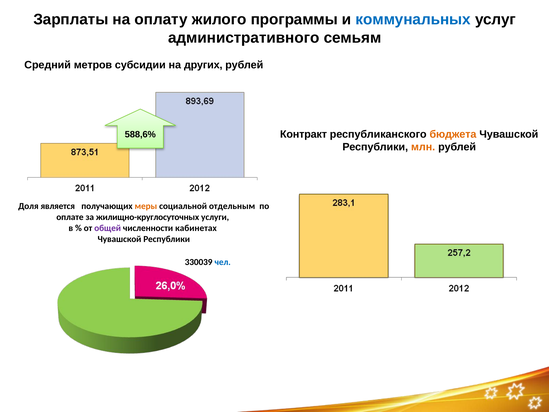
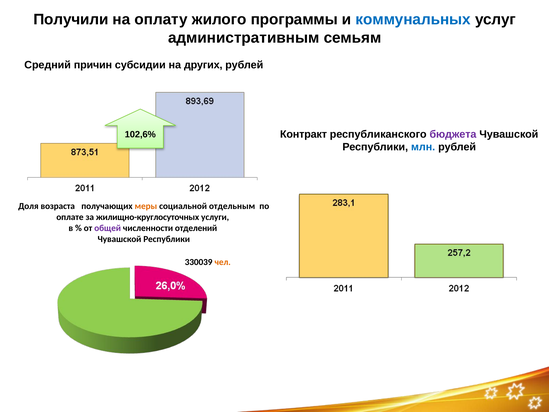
Зарплаты: Зарплаты -> Получили (71, 19)
административного: административного -> административным (244, 38)
метров: метров -> причин (93, 65)
бюджета colour: orange -> purple (453, 134)
588,6%: 588,6% -> 102,6% (140, 134)
млн colour: orange -> blue (423, 147)
является: является -> возраста (58, 206)
кабинетах: кабинетах -> отделений (196, 228)
чел colour: blue -> orange (223, 262)
